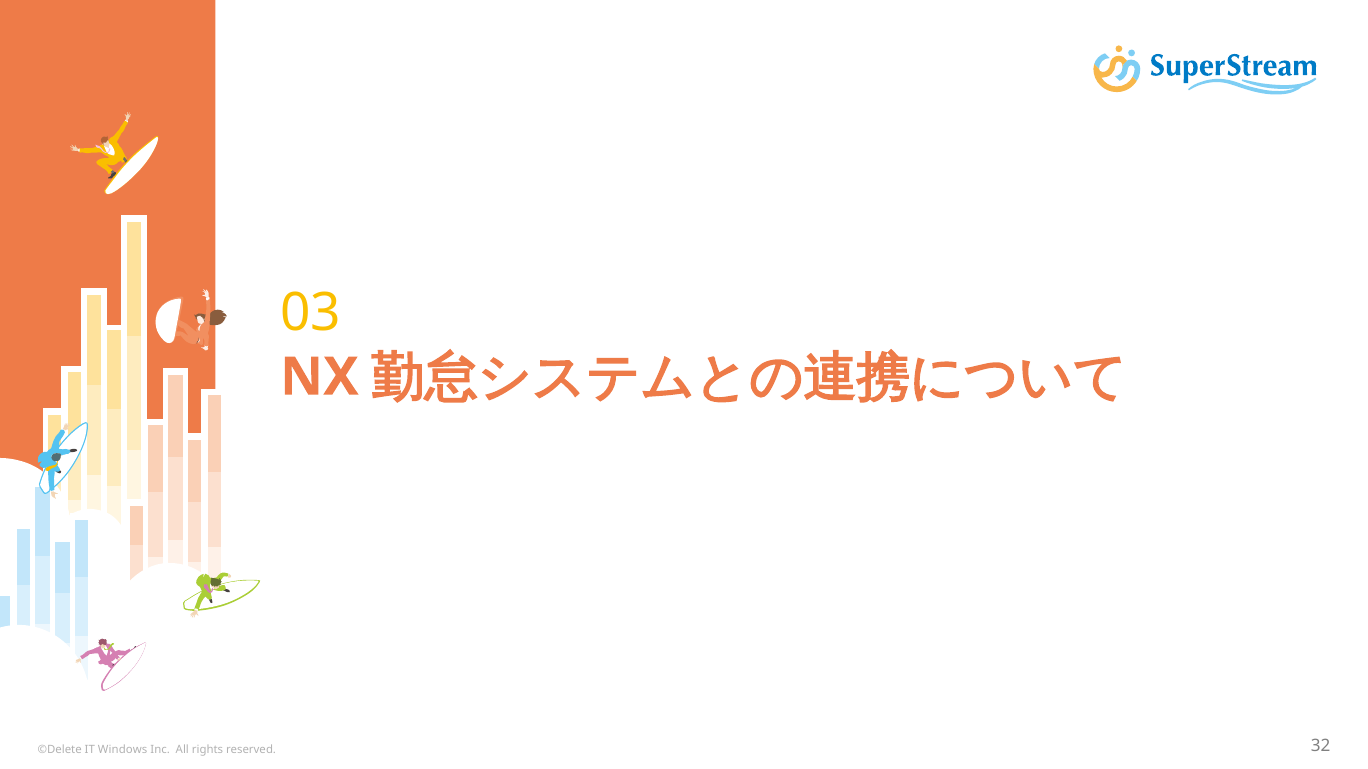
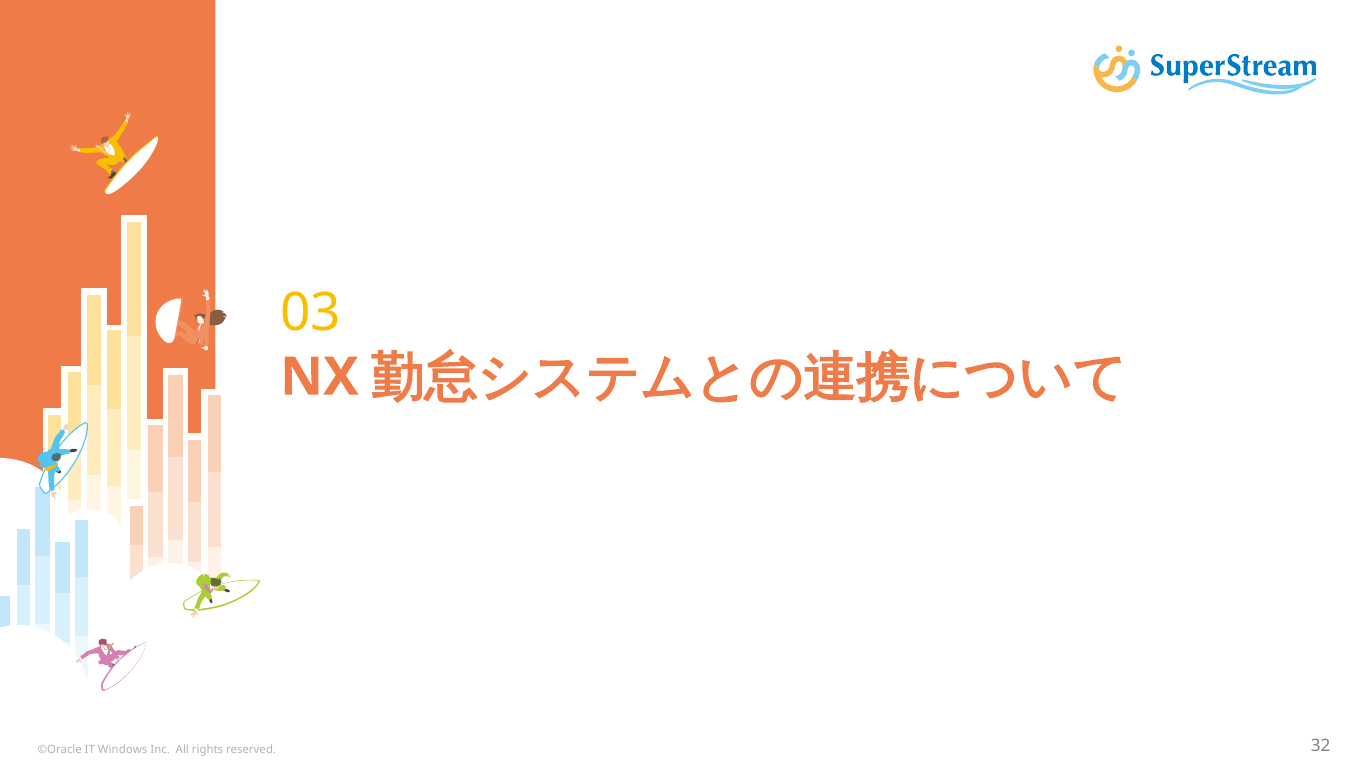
©Delete: ©Delete -> ©Oracle (60, 750)
